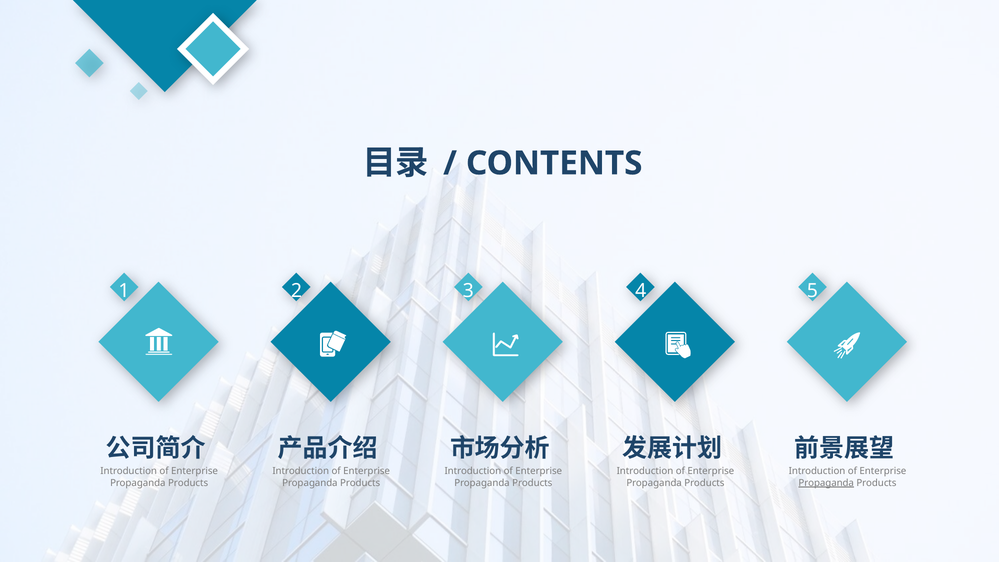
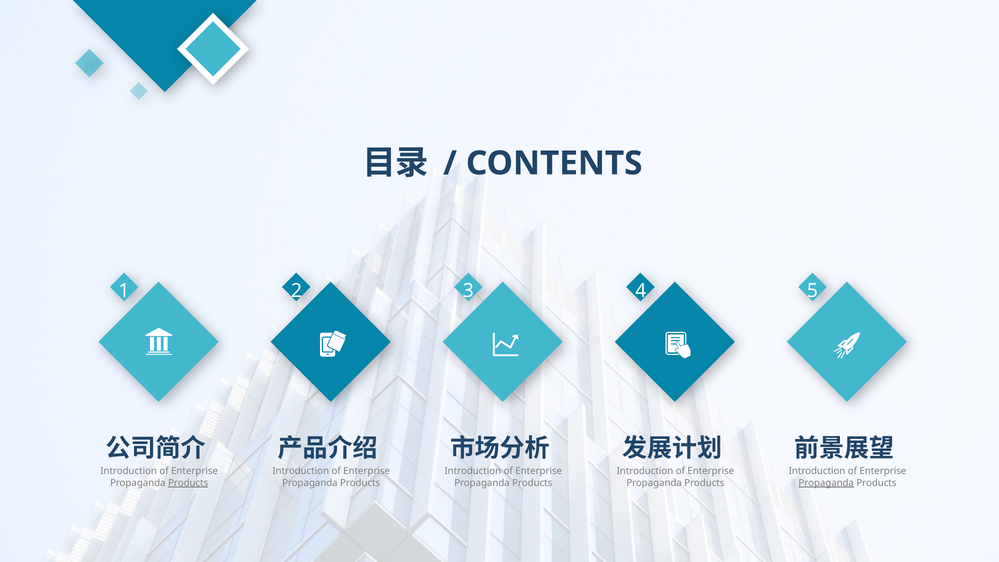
Products underline: none -> present (188, 483)
